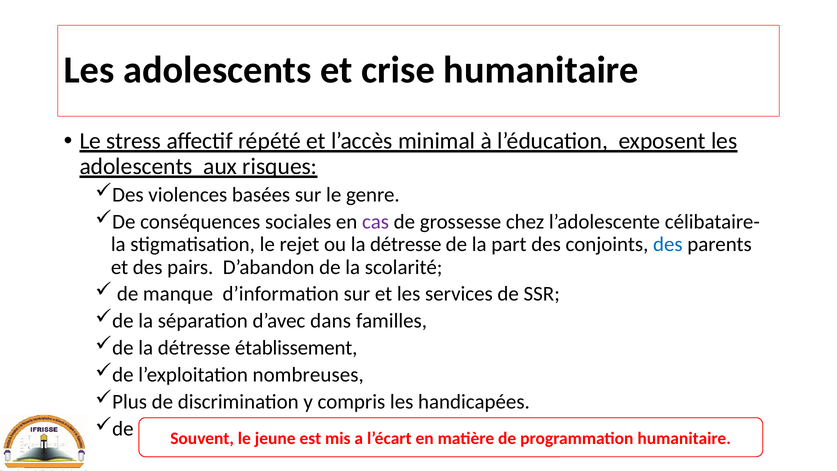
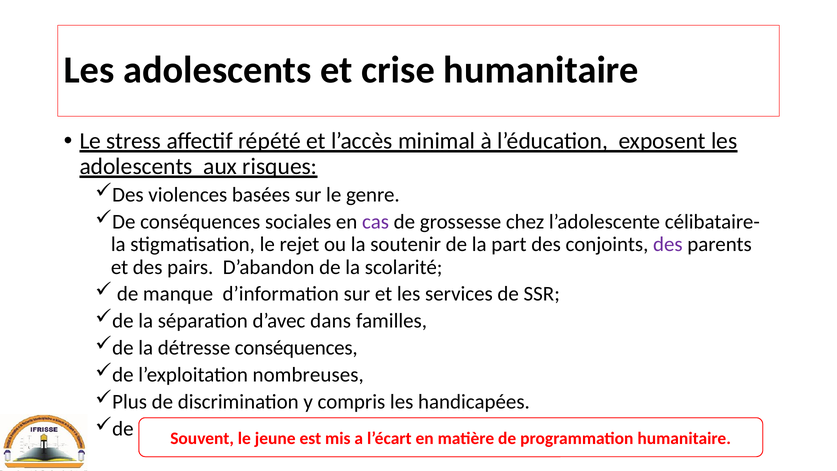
ou la détresse: détresse -> soutenir (406, 244)
des colour: blue -> purple (668, 244)
détresse établissement: établissement -> conséquences (296, 348)
